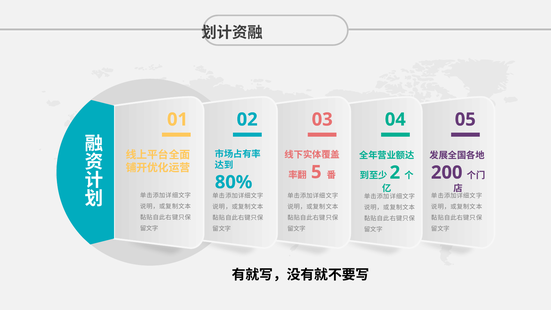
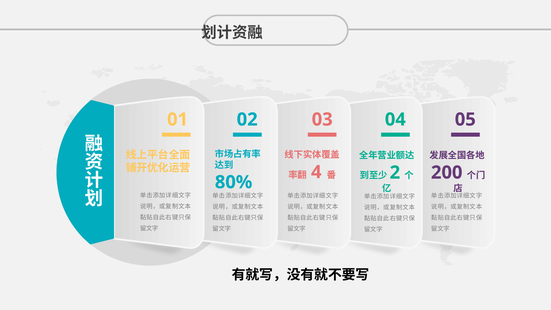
5: 5 -> 4 (316, 172)
